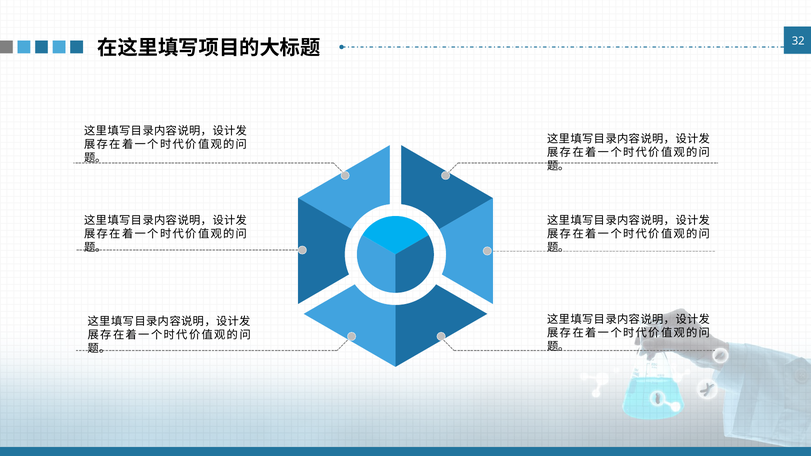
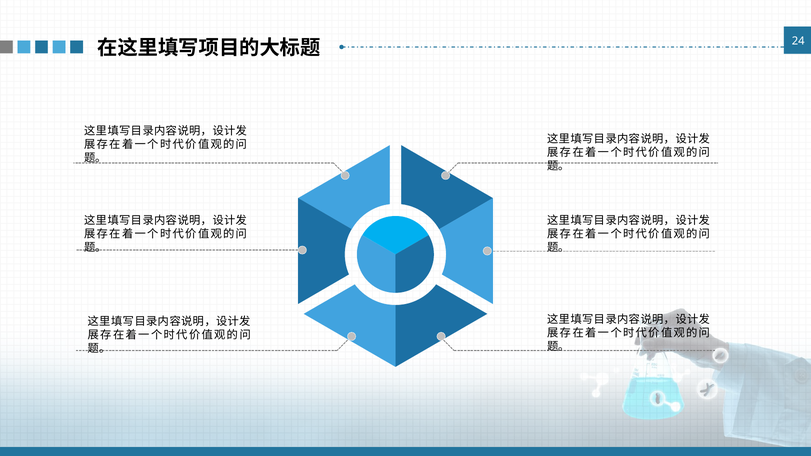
32: 32 -> 24 (798, 41)
